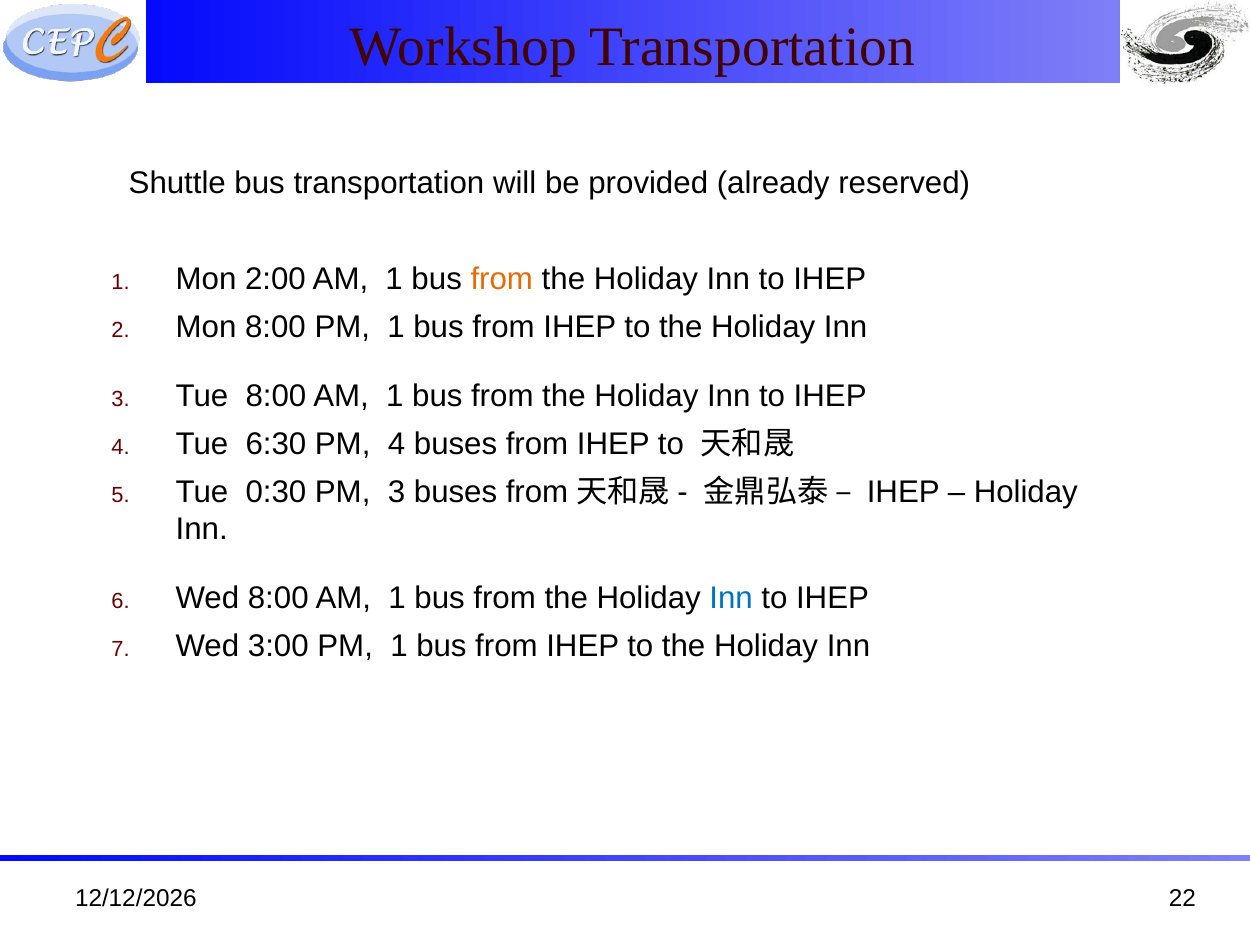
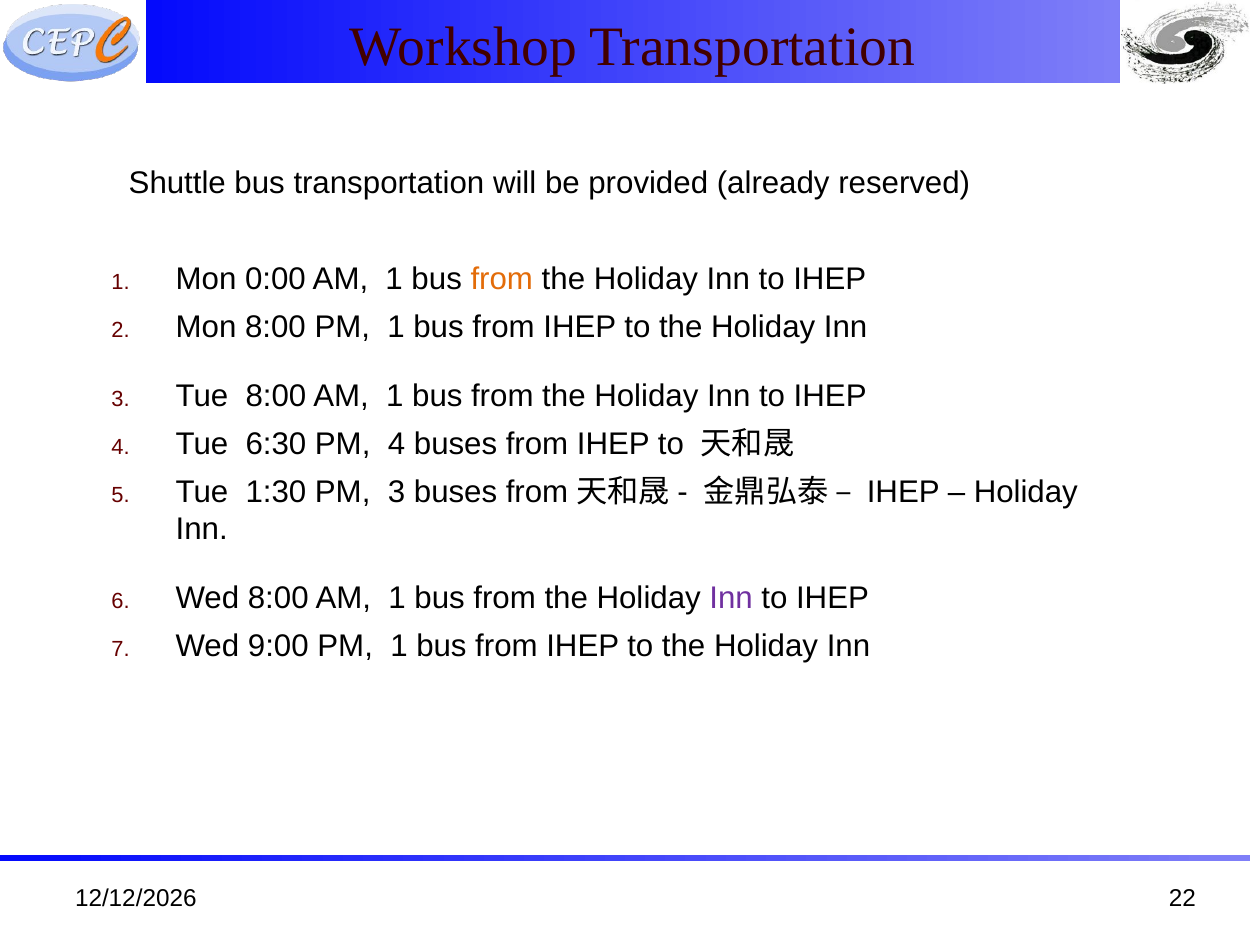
2:00: 2:00 -> 0:00 (275, 279)
0:30: 0:30 -> 1:30 (276, 492)
Inn colour: blue -> purple (731, 598)
3:00: 3:00 -> 9:00 (278, 646)
